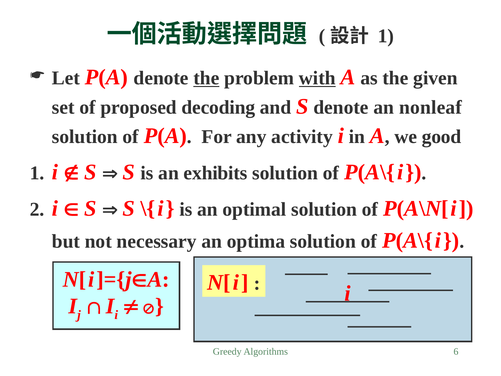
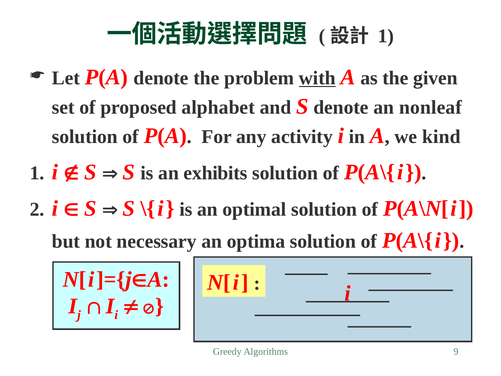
the underline: present -> none (206, 78)
decoding: decoding -> alphabet (218, 107)
good: good -> kind (441, 137)
6: 6 -> 9 (456, 351)
